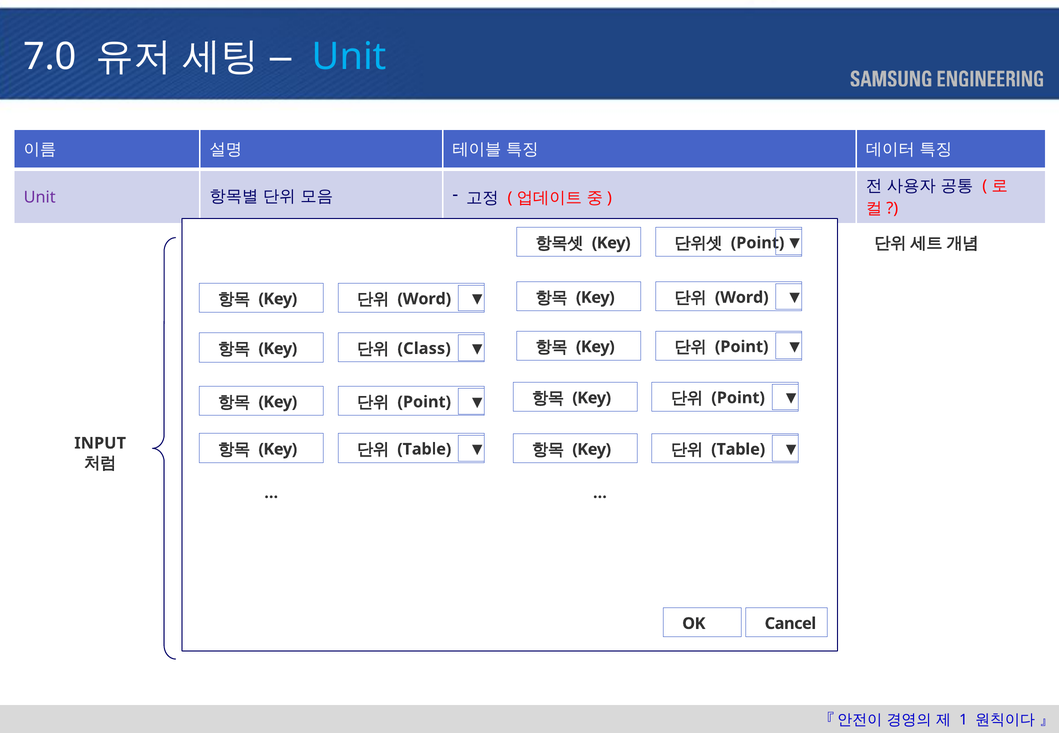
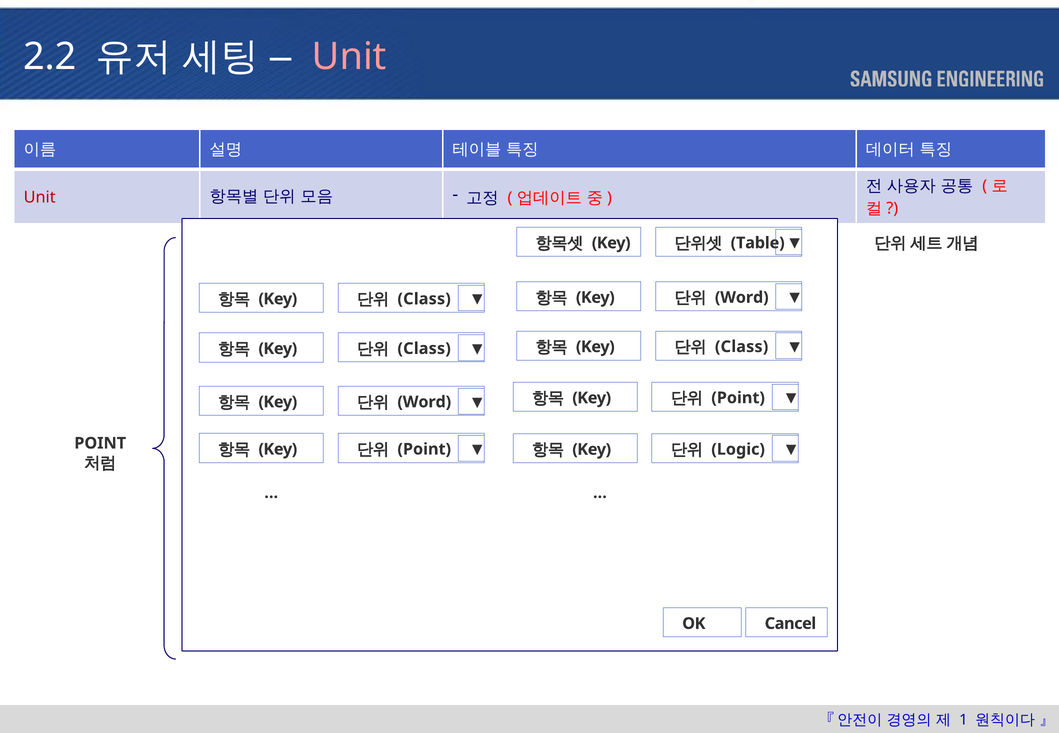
7.0: 7.0 -> 2.2 (50, 57)
Unit colour: light blue -> pink (349, 57)
Unit colour: purple -> red (40, 197)
Point: Point -> Table (758, 243)
Word: Word -> Class (424, 299)
Point: Point -> Class (742, 347)
Point: Point -> Word (424, 402)
INPUT: INPUT -> POINT (100, 443)
Table: Table -> Point (424, 449)
Table: Table -> Logic (738, 449)
